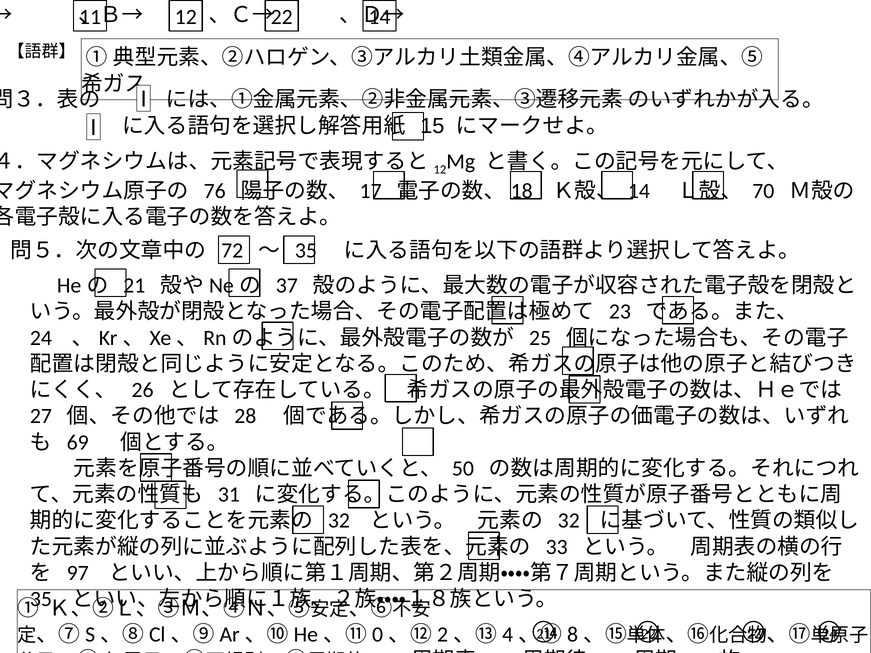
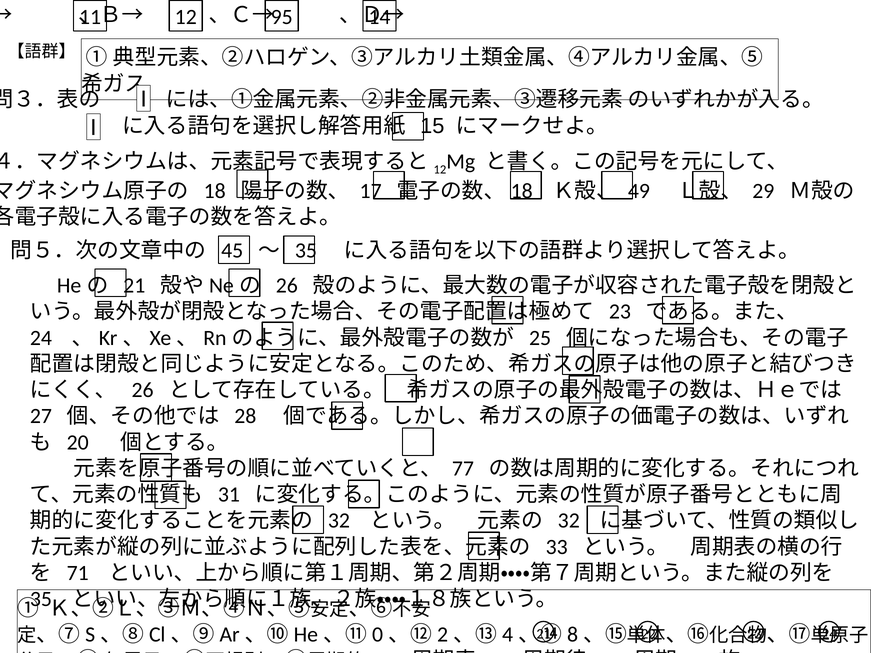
12 22: 22 -> 95 (282, 17)
76: 76 -> 18 (215, 191)
14: 14 -> 49 (639, 191)
70: 70 -> 29 (763, 191)
72: 72 -> 45 (232, 251)
37: 37 -> 26 (287, 286)
69: 69 -> 20 (78, 443)
50: 50 -> 77 (463, 469)
97: 97 -> 71 (78, 573)
